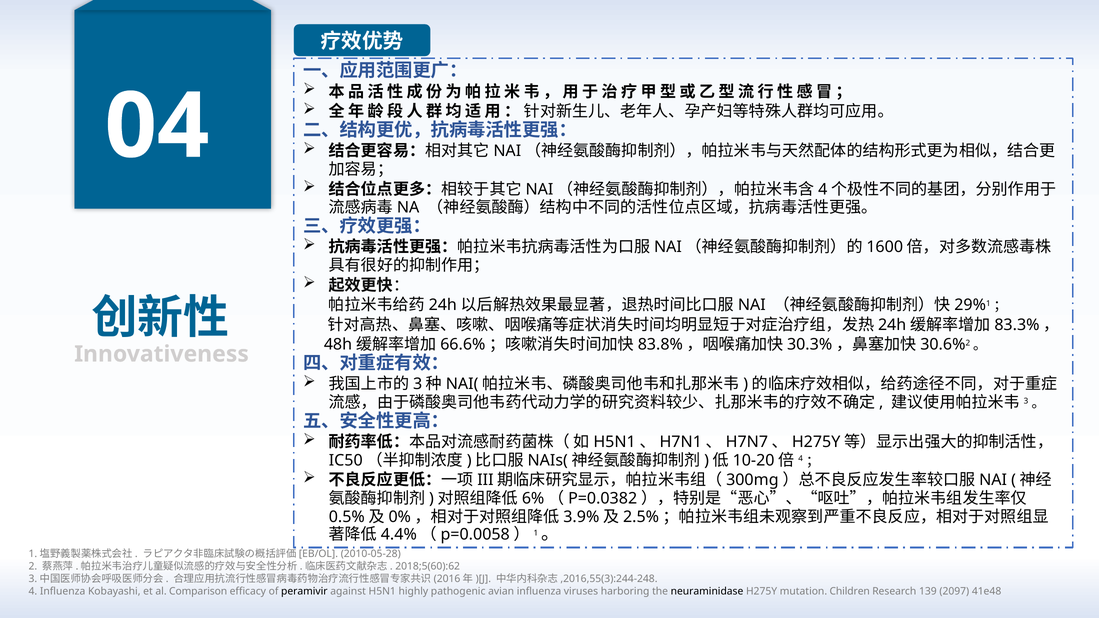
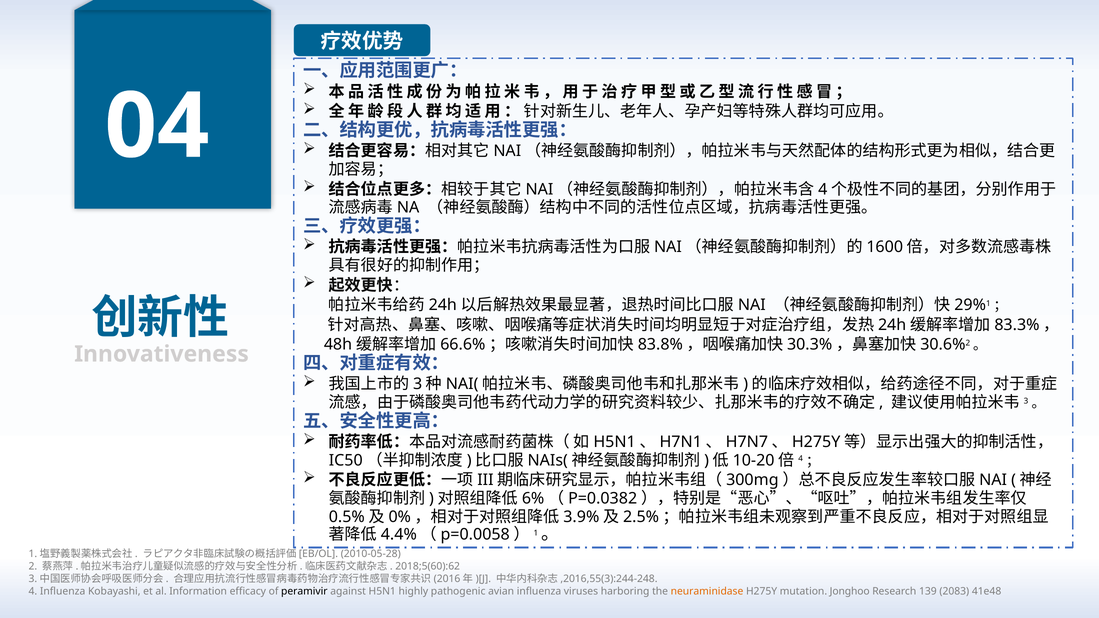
Comparison: Comparison -> Information (198, 591)
neuraminidase colour: black -> orange (707, 591)
Children: Children -> Jonghoo (850, 591)
2097: 2097 -> 2083 (954, 591)
